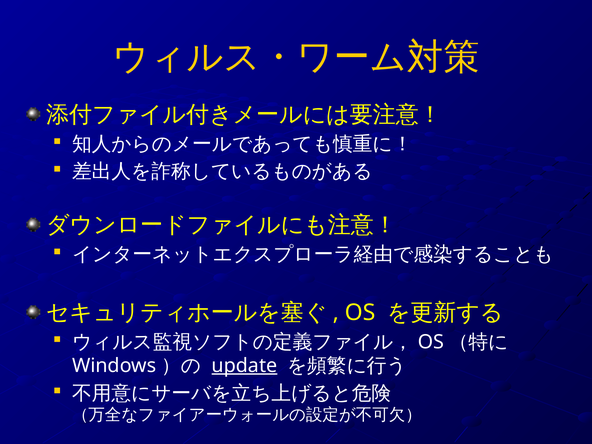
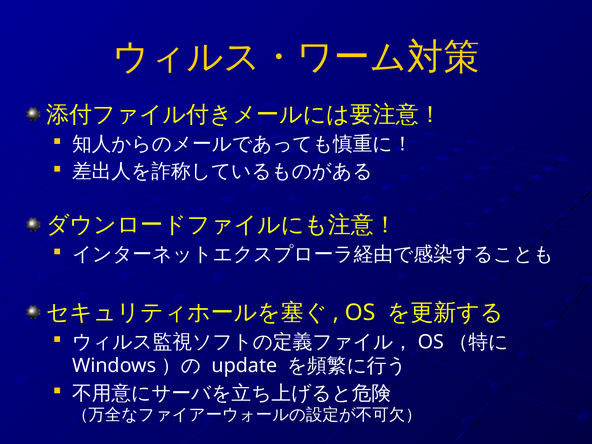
update underline: present -> none (244, 366)
